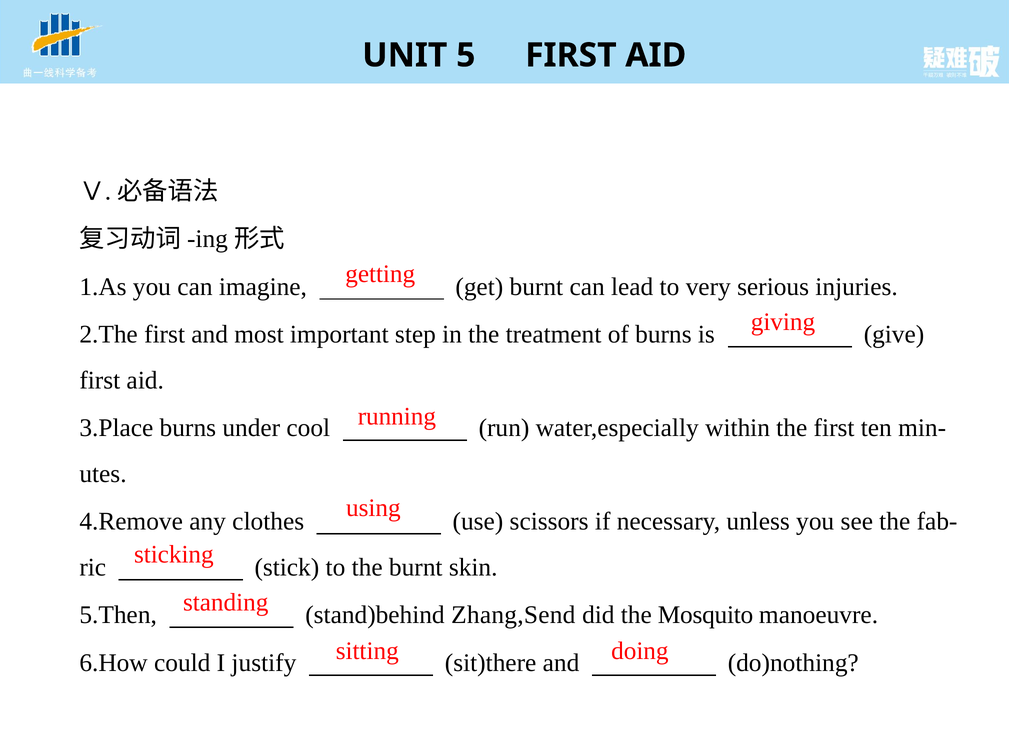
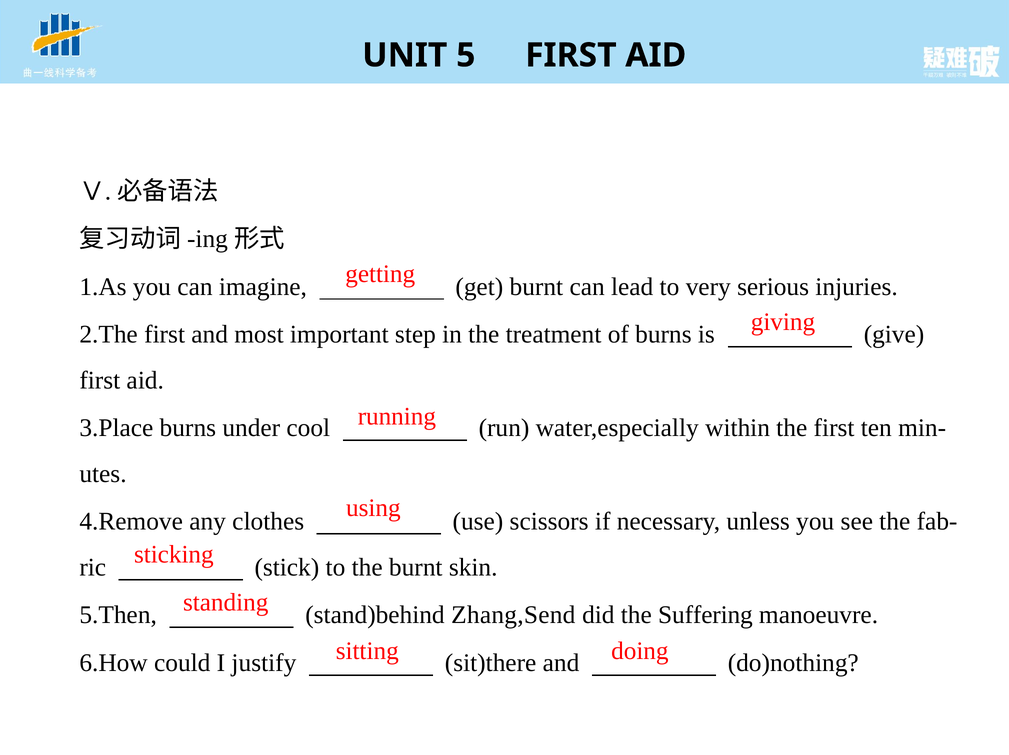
Mosquito: Mosquito -> Suffering (705, 615)
